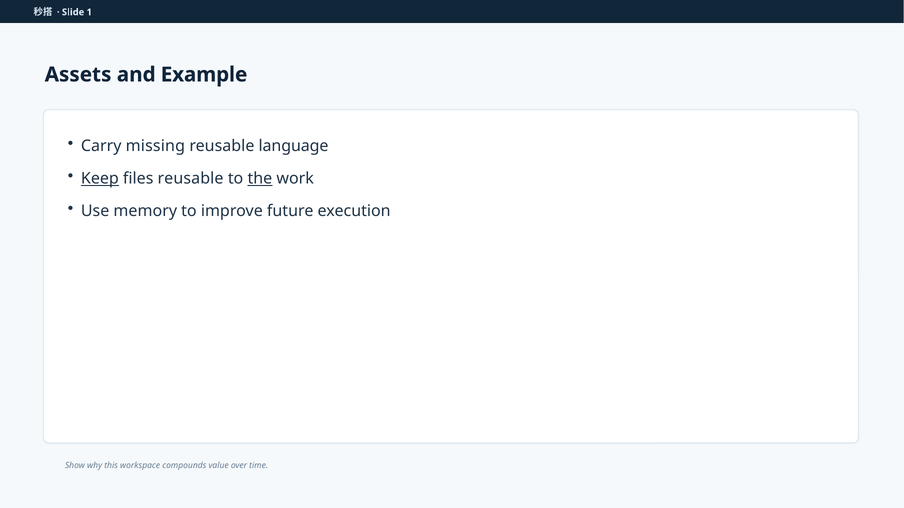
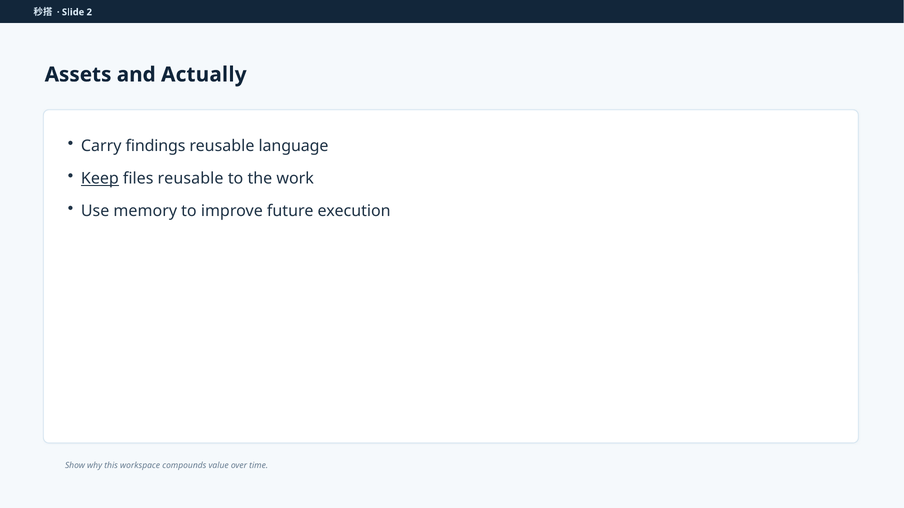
1: 1 -> 2 (89, 12)
Example: Example -> Actually (204, 75)
missing: missing -> findings (156, 146)
the underline: present -> none (260, 179)
